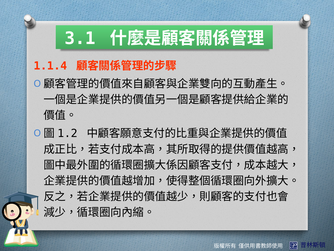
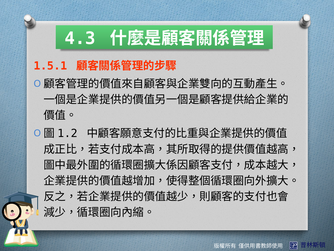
3.1: 3.1 -> 4.3 (80, 38)
1.1.4: 1.1.4 -> 1.5.1 (50, 66)
